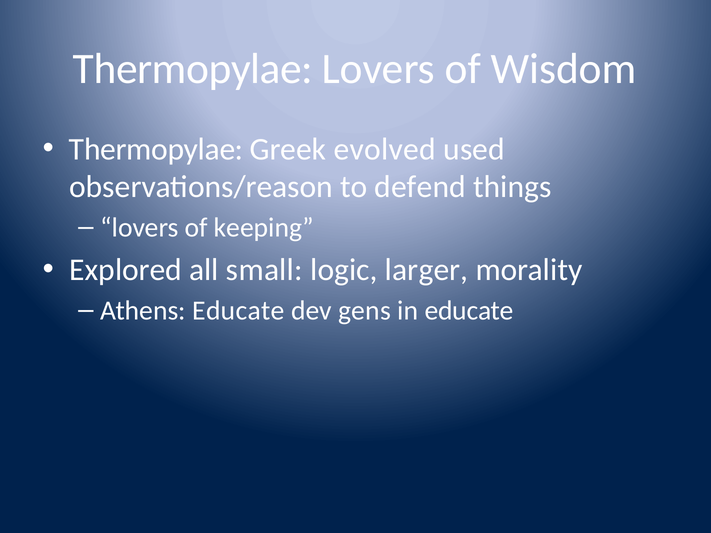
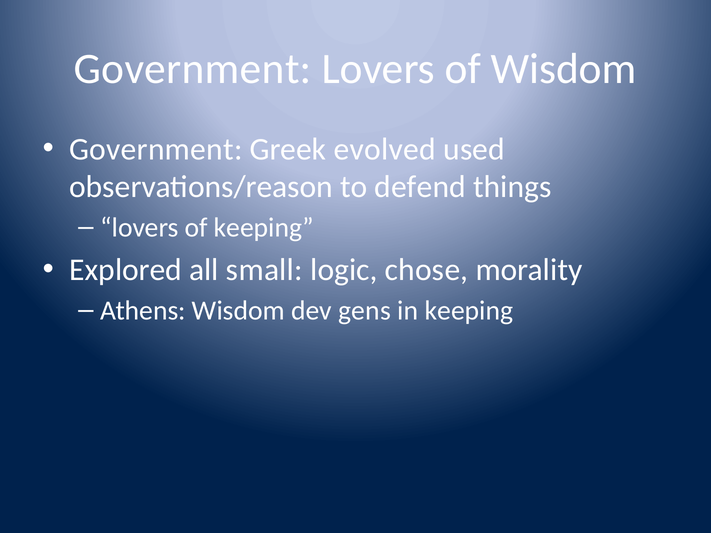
Thermopylae: Thermopylae -> Government (193, 69)
Thermopylae: Thermopylae -> Government (156, 149)
larger: larger -> chose (427, 270)
Athens Educate: Educate -> Wisdom (239, 311)
in educate: educate -> keeping (469, 311)
